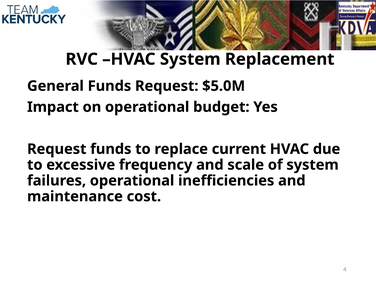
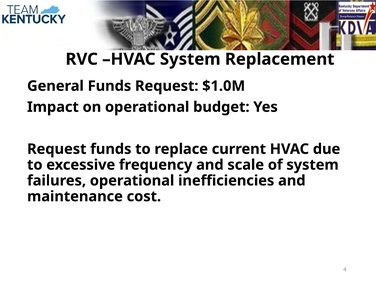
$5.0M: $5.0M -> $1.0M (224, 86)
